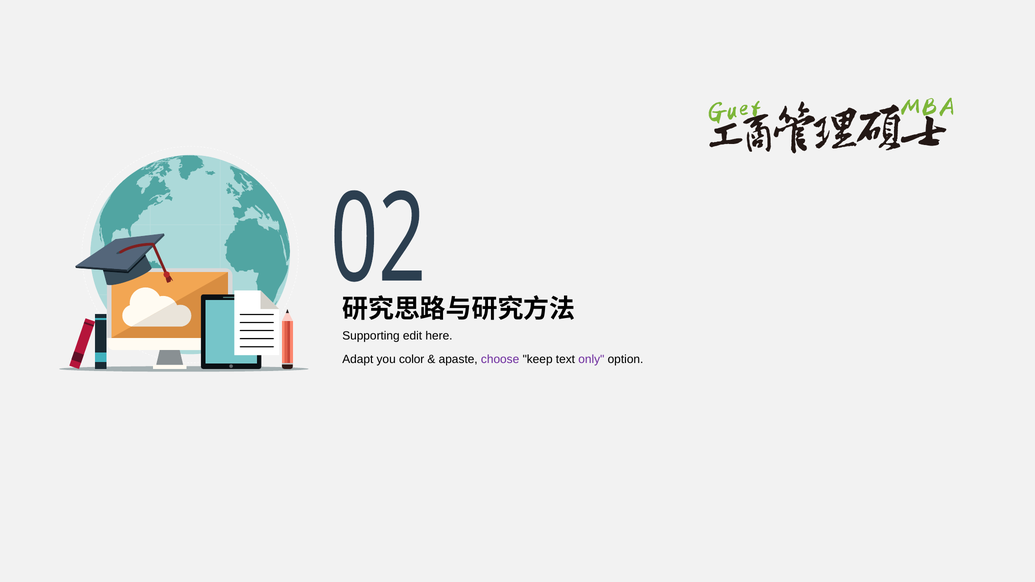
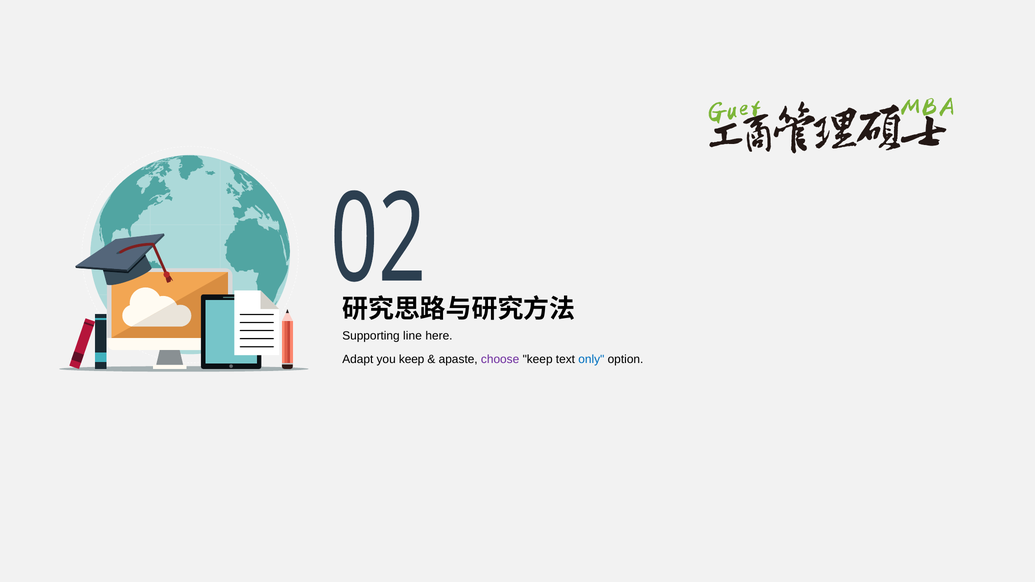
edit: edit -> line (413, 336)
you color: color -> keep (412, 359)
only colour: purple -> blue (591, 359)
